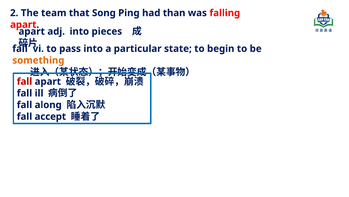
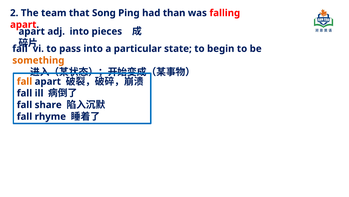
fall colour: red -> orange (24, 81)
along: along -> share (48, 105)
accept: accept -> rhyme (50, 116)
